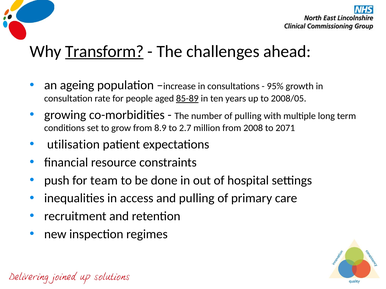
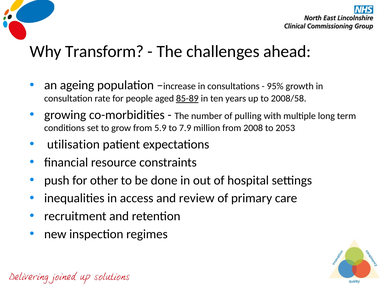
Transform underline: present -> none (105, 52)
2008/05: 2008/05 -> 2008/58 (289, 99)
8.9: 8.9 -> 5.9 (160, 128)
2.7: 2.7 -> 7.9 (185, 128)
2071: 2071 -> 2053 (285, 128)
team: team -> other (104, 181)
and pulling: pulling -> review (197, 199)
